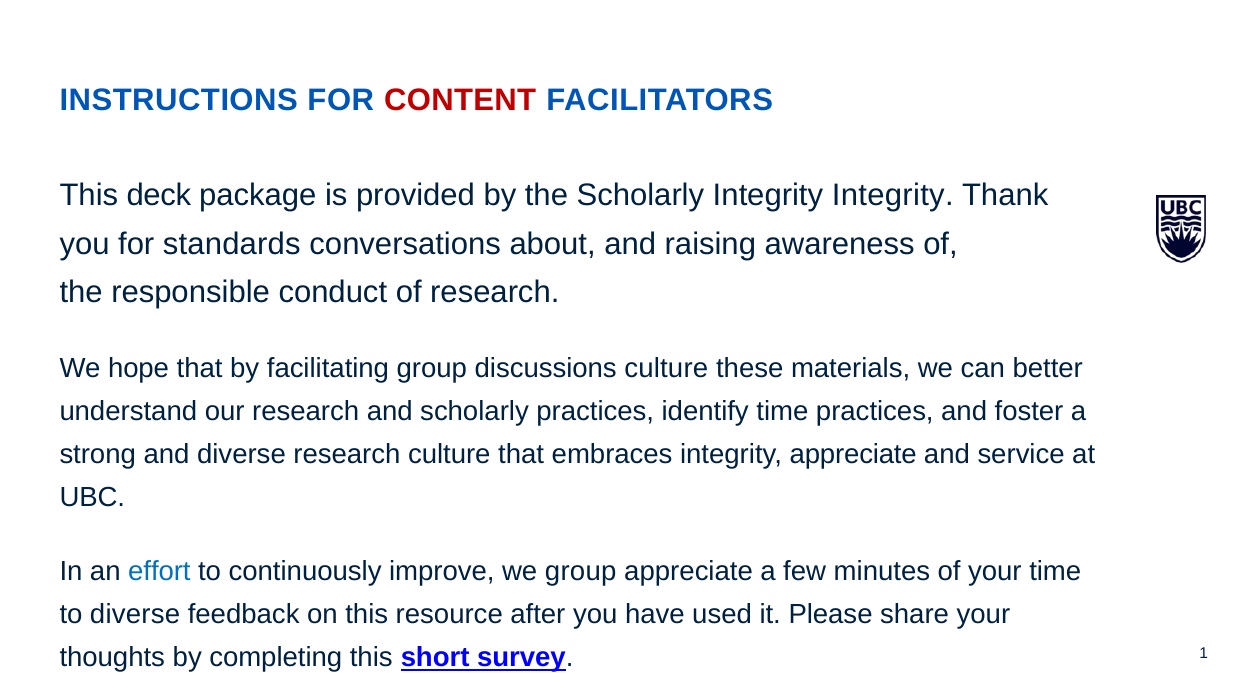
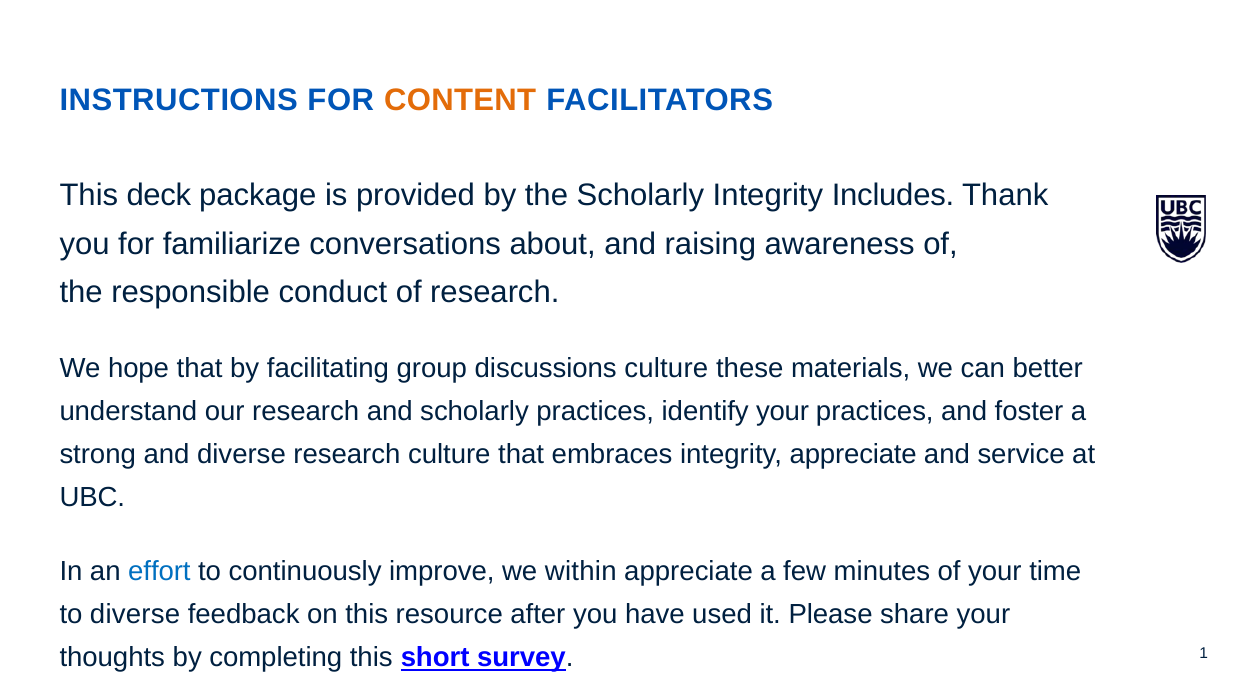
CONTENT colour: red -> orange (460, 100)
Integrity Integrity: Integrity -> Includes (893, 195)
standards: standards -> familiarize (232, 244)
identify time: time -> your (783, 411)
we group: group -> within (581, 571)
